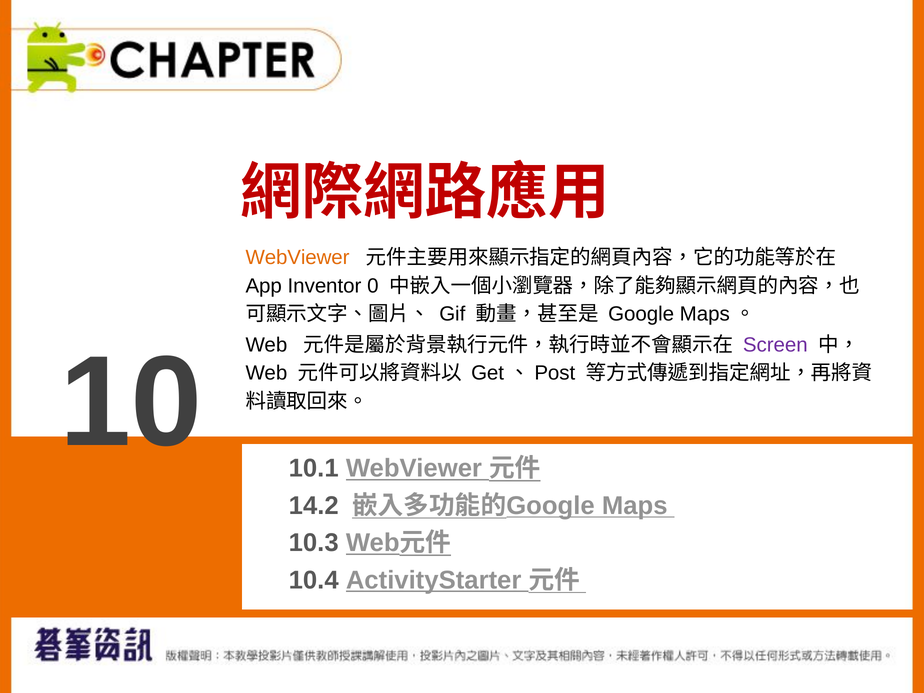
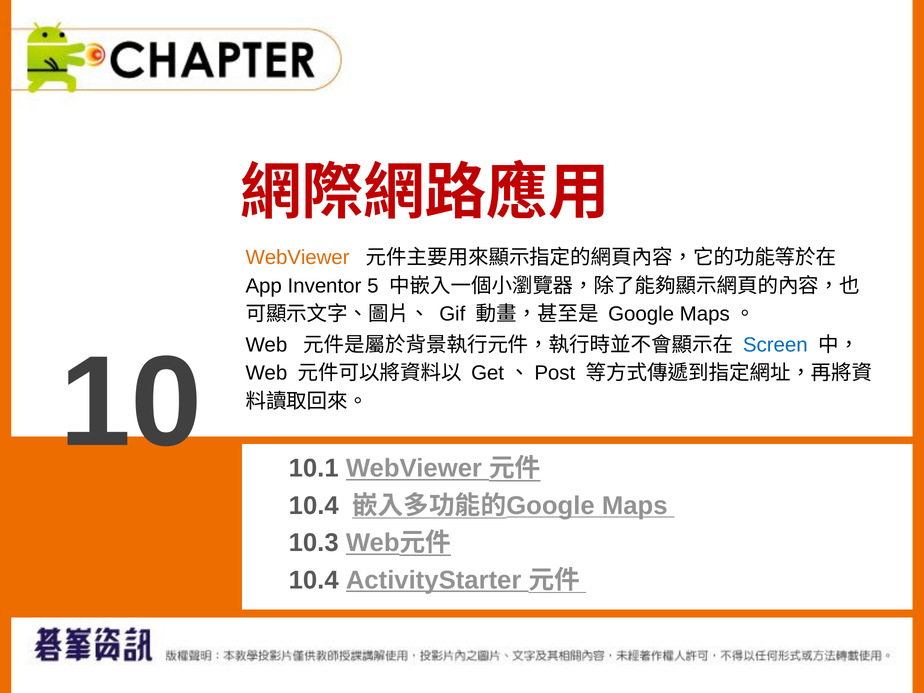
0: 0 -> 5 (373, 286)
Screen colour: purple -> blue (775, 345)
14.2: 14.2 -> 10.4 (314, 506)
